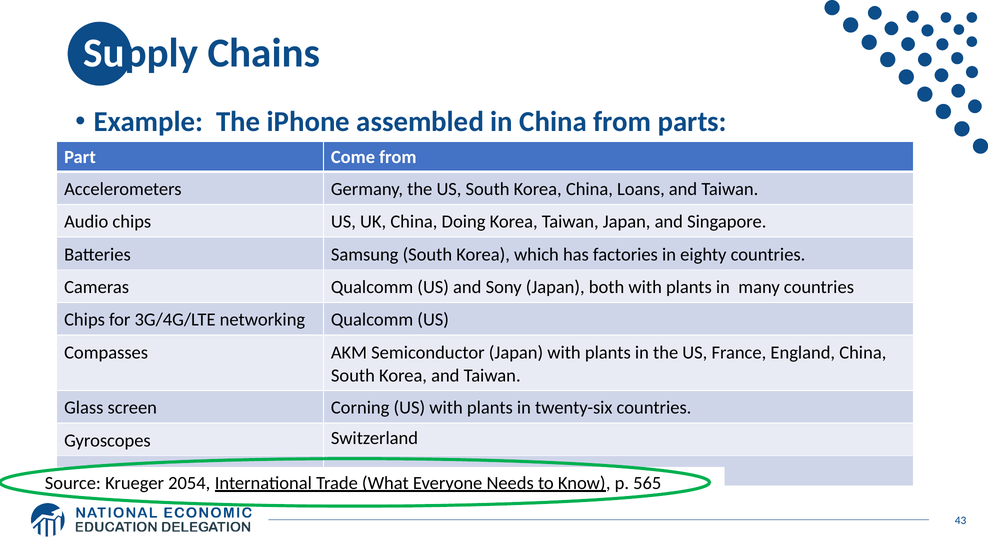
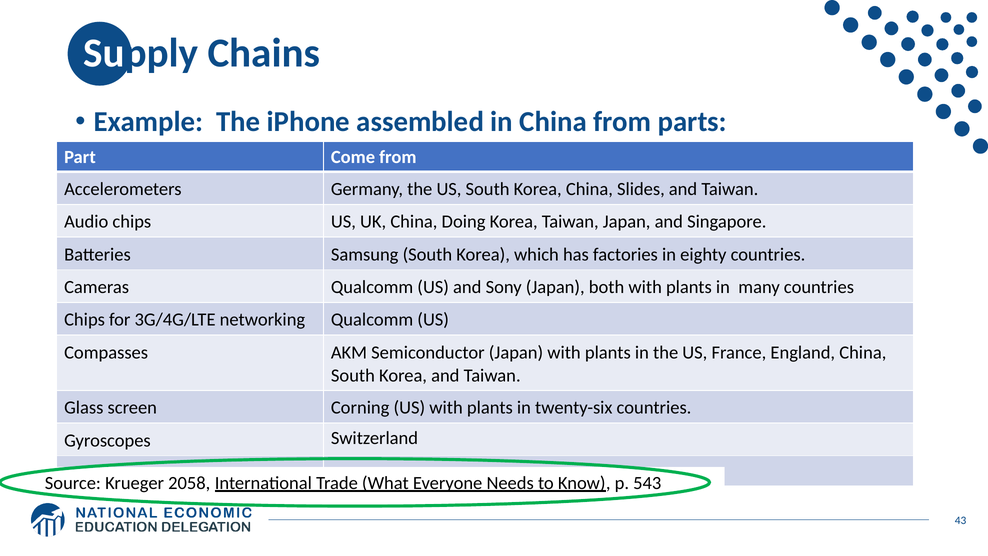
Loans: Loans -> Slides (641, 189)
2054: 2054 -> 2058 (189, 483)
565: 565 -> 543 (647, 483)
